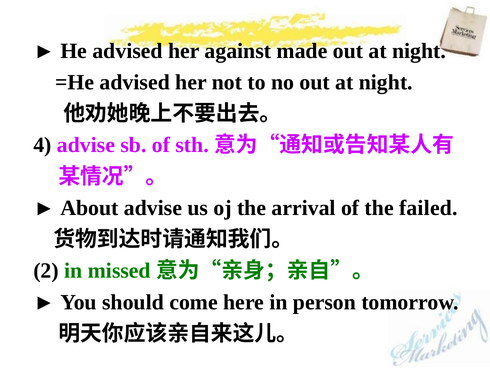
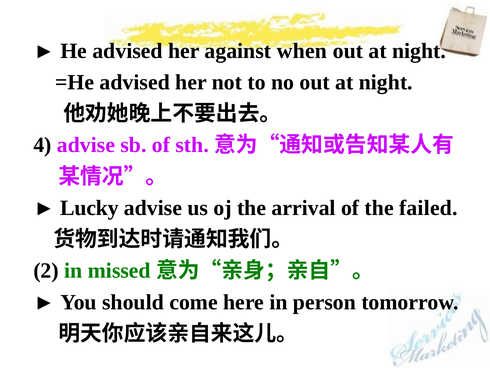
made: made -> when (302, 51)
About: About -> Lucky (90, 208)
